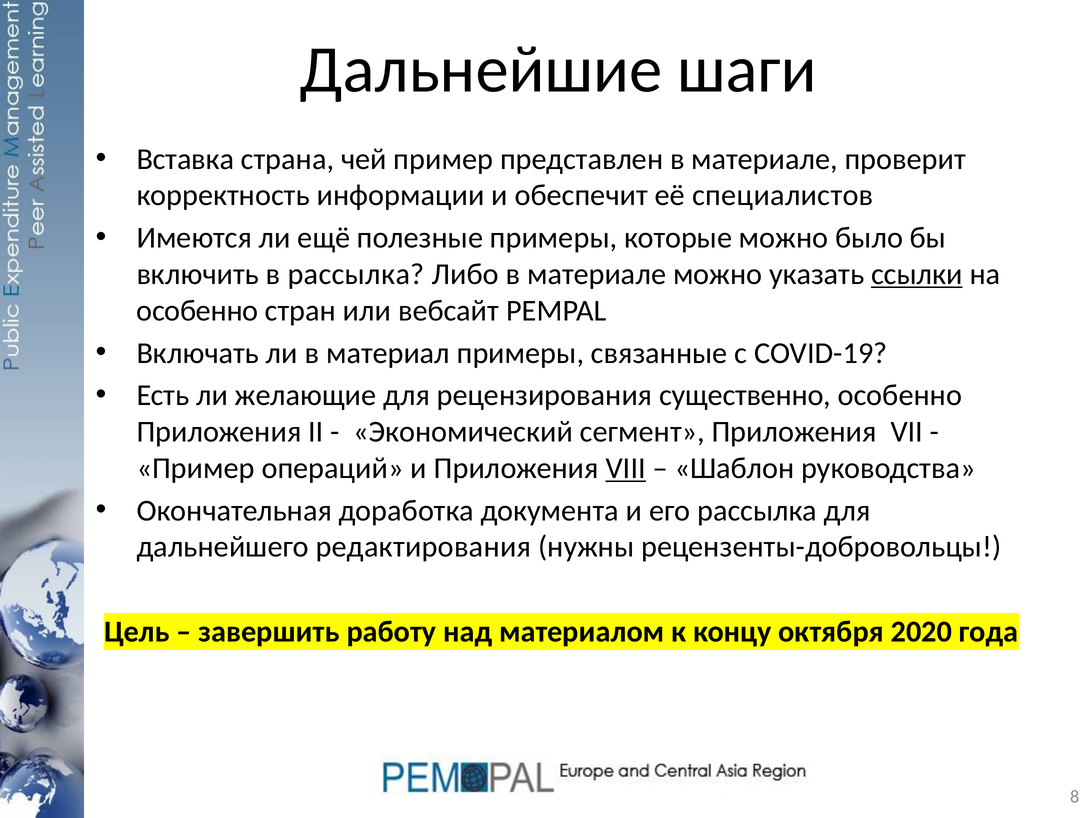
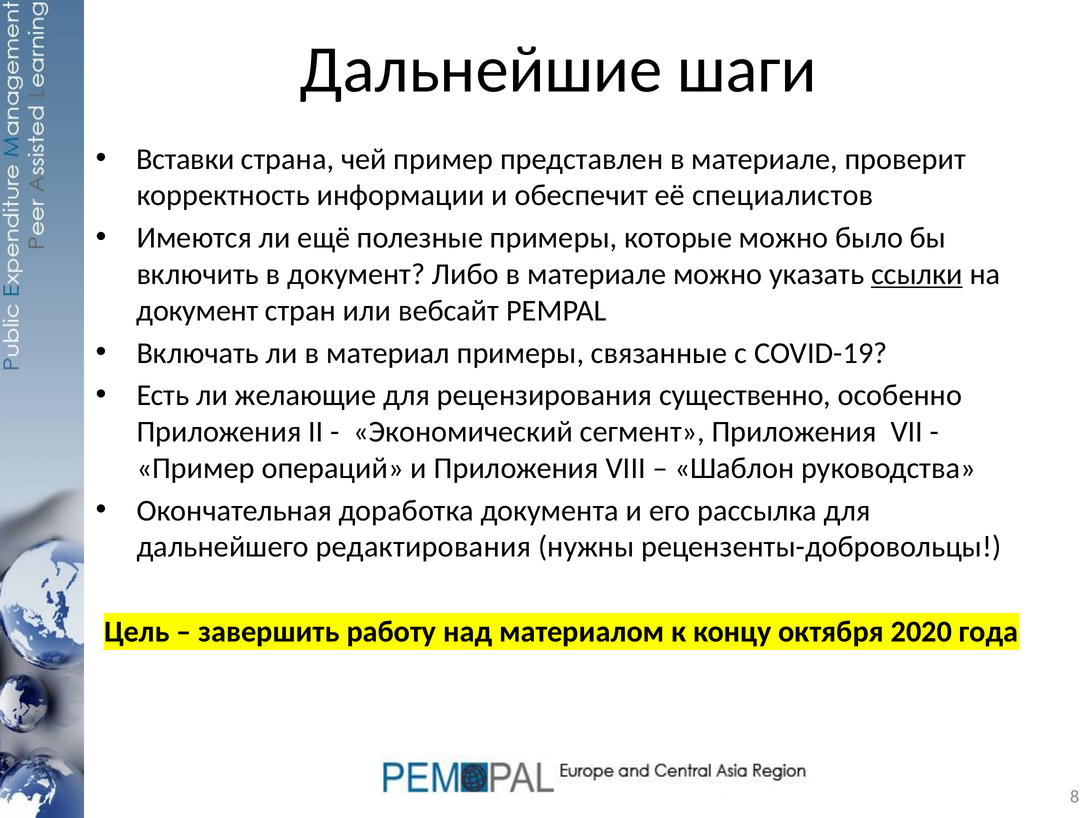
Вставка: Вставка -> Вставки (185, 159)
в рассылка: рассылка -> документ (356, 274)
особенно: особенно -> документ (197, 310)
VIII underline: present -> none (626, 468)
